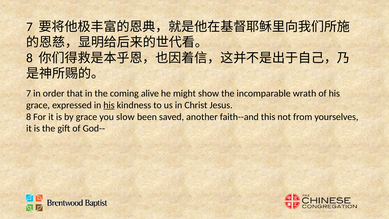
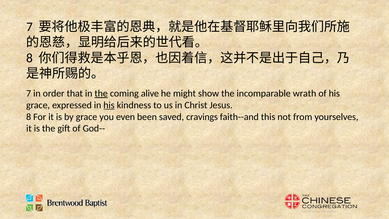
the underline: none -> present (101, 93)
slow: slow -> even (126, 117)
another: another -> cravings (202, 117)
